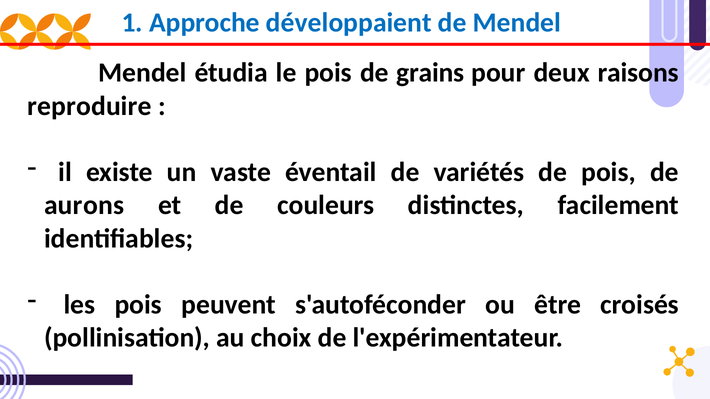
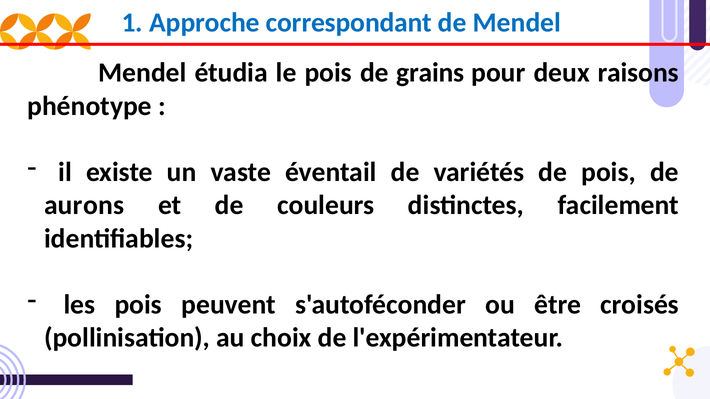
développaient: développaient -> correspondant (349, 23)
reproduire: reproduire -> phénotype (90, 106)
